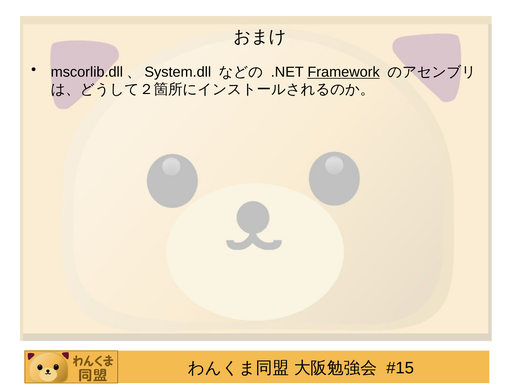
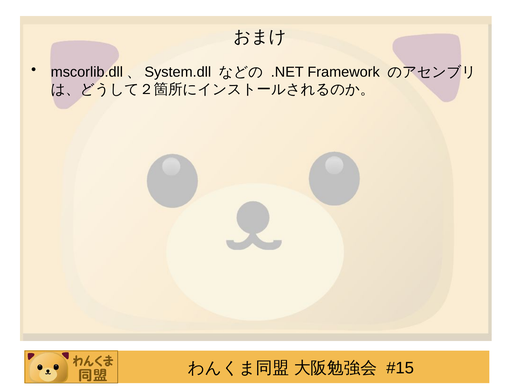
Framework underline: present -> none (344, 72)
